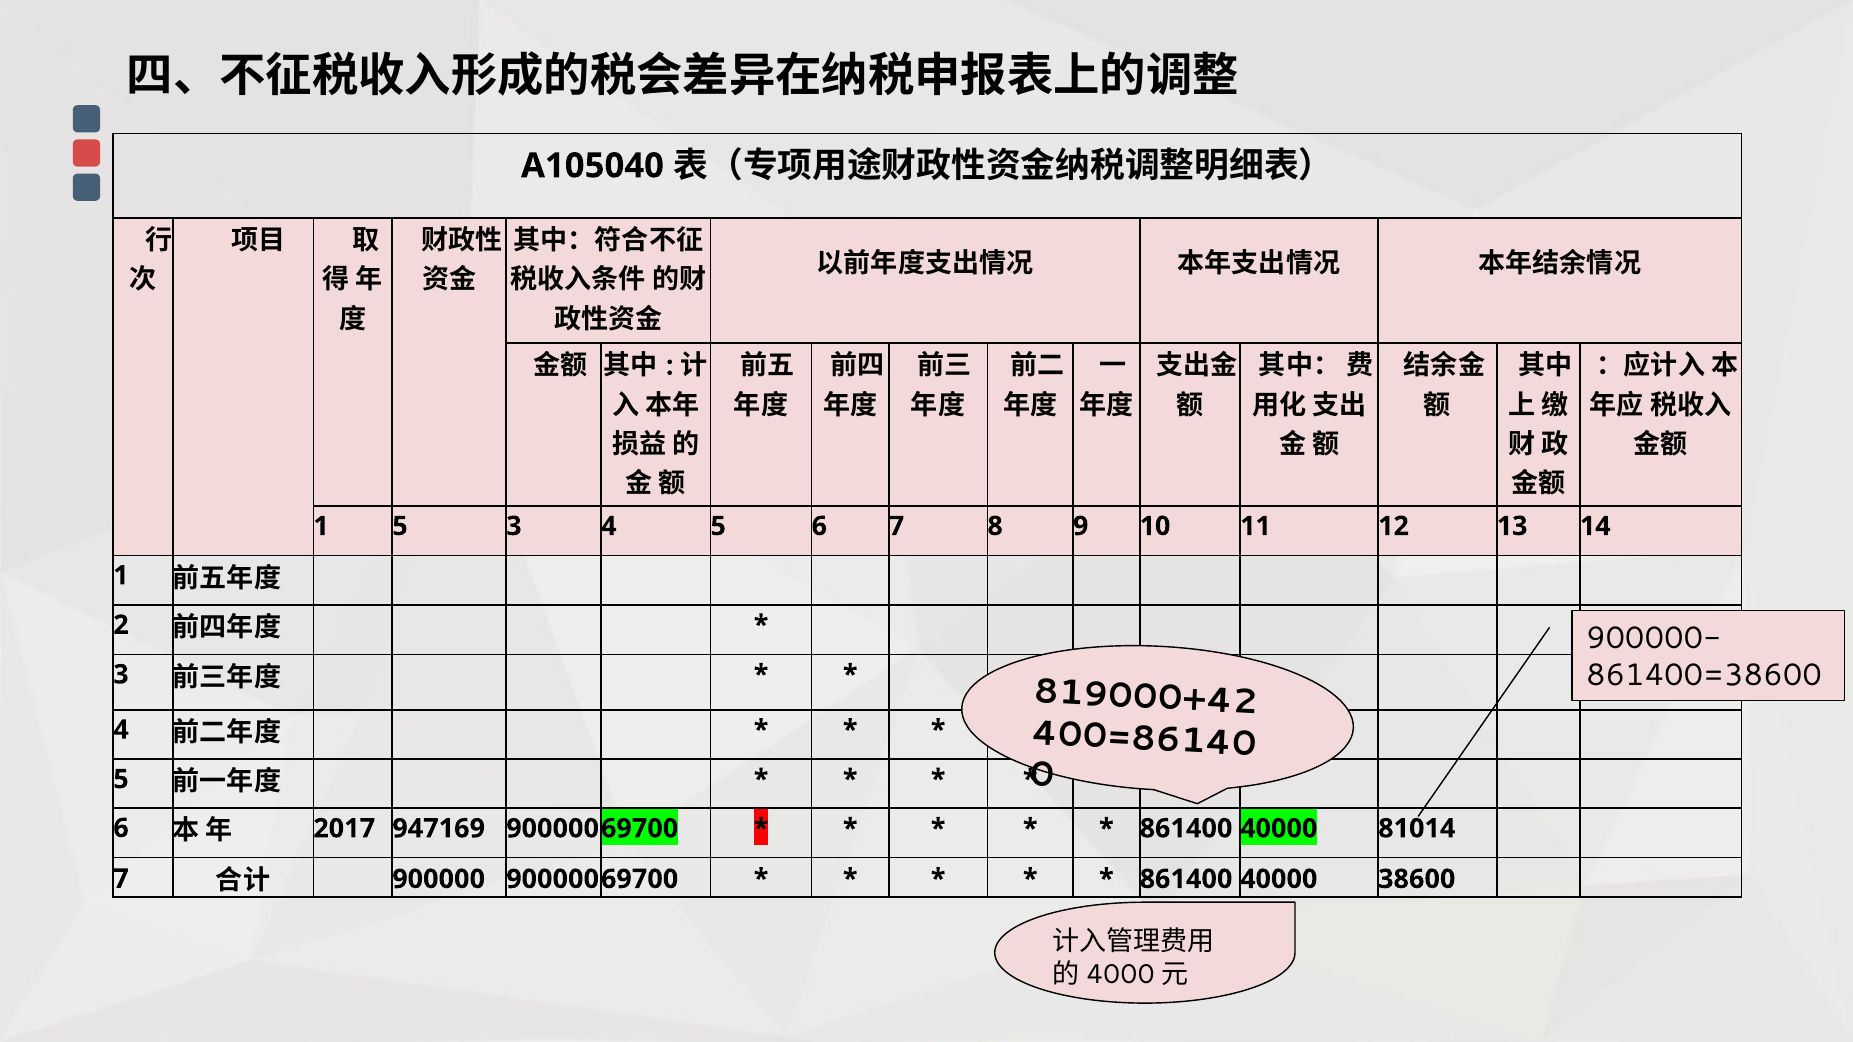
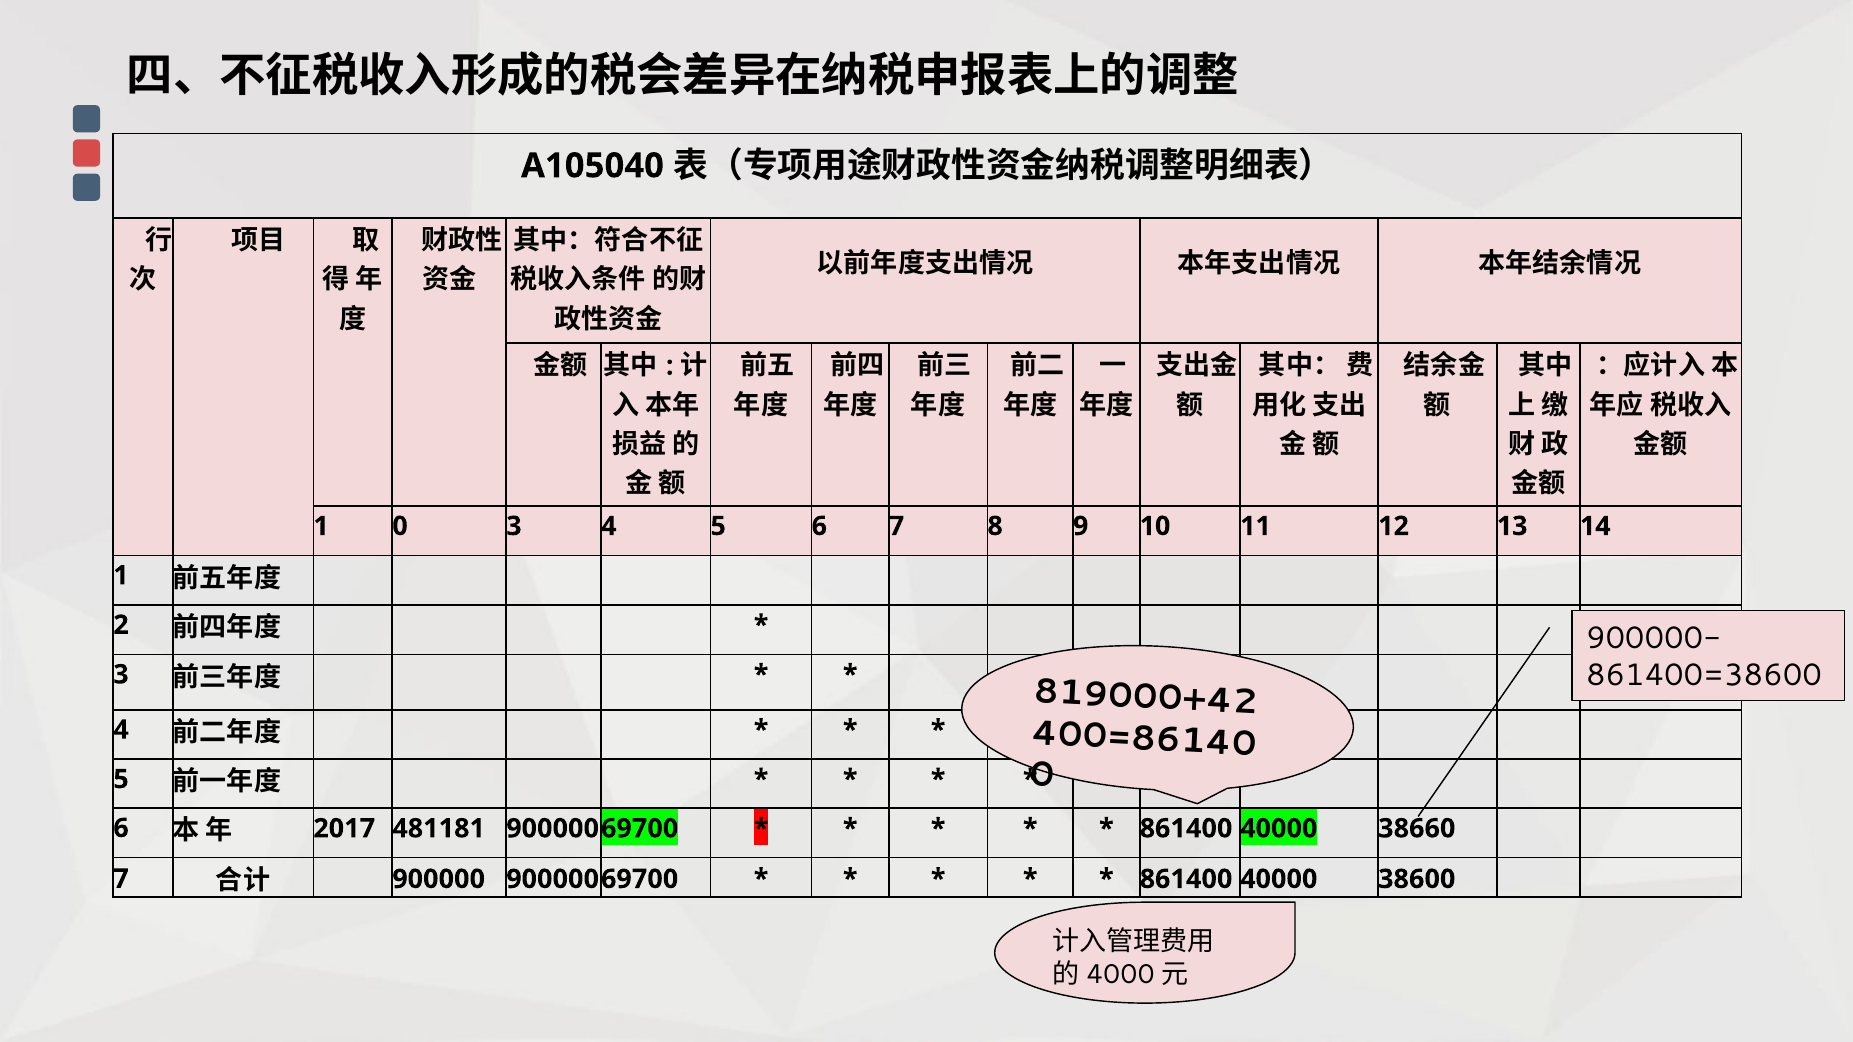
1 5: 5 -> 0 (400, 526)
947169: 947169 -> 481181 (439, 829)
81014: 81014 -> 38660 (1417, 829)
